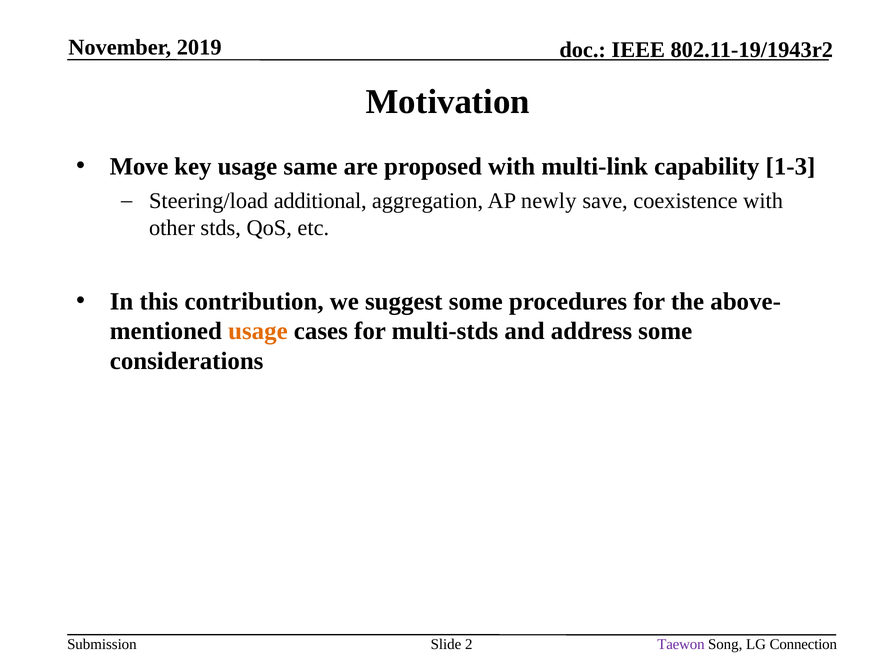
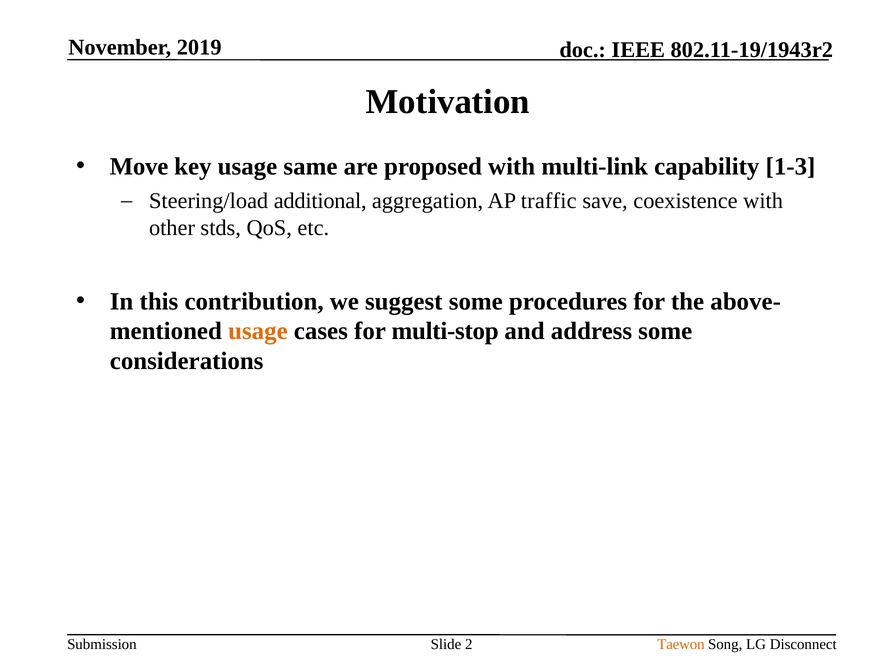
newly: newly -> traffic (549, 201)
multi-stds: multi-stds -> multi-stop (445, 331)
Taewon colour: purple -> orange (681, 644)
Connection: Connection -> Disconnect (803, 644)
